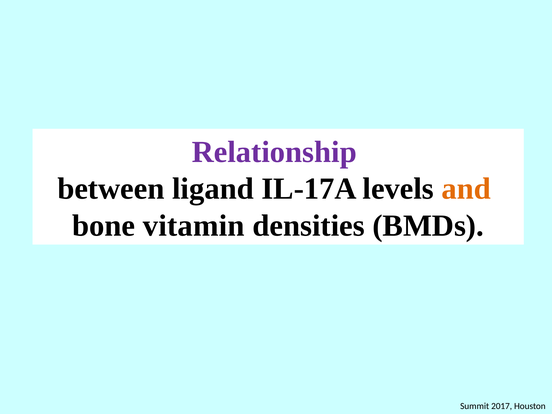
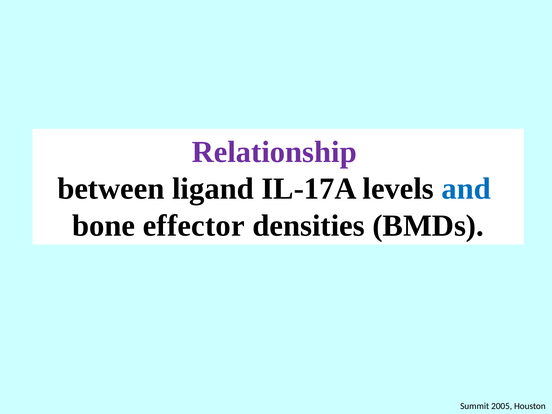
and colour: orange -> blue (466, 189)
vitamin: vitamin -> effector (194, 226)
2017: 2017 -> 2005 (502, 406)
